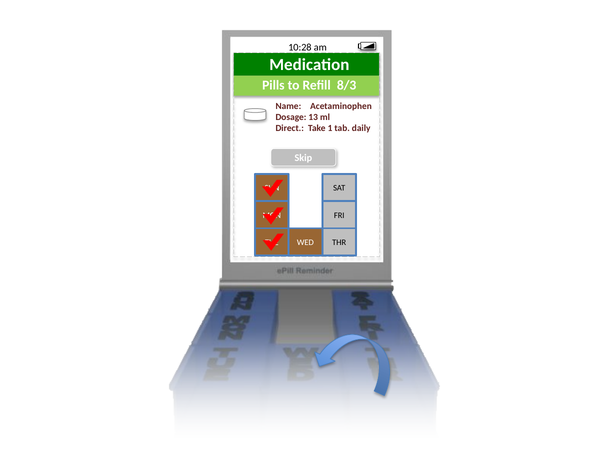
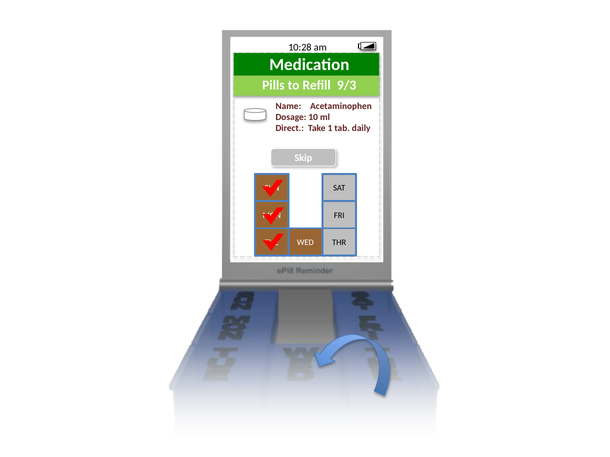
8/3: 8/3 -> 9/3 (347, 85)
13: 13 -> 10 (313, 117)
